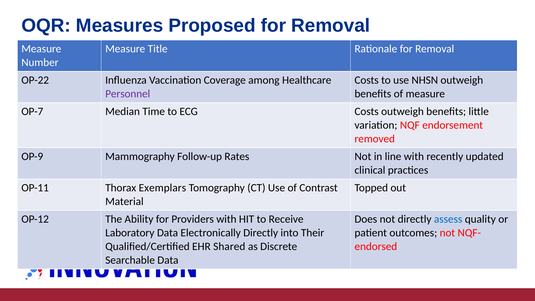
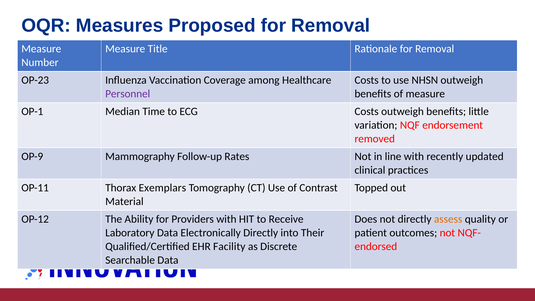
OP-22: OP-22 -> OP-23 (35, 80)
OP-7: OP-7 -> OP-1 (32, 112)
assess colour: blue -> orange (448, 219)
Shared: Shared -> Facility (229, 247)
